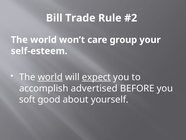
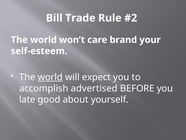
group: group -> brand (123, 40)
expect underline: present -> none (96, 77)
soft: soft -> late (27, 99)
